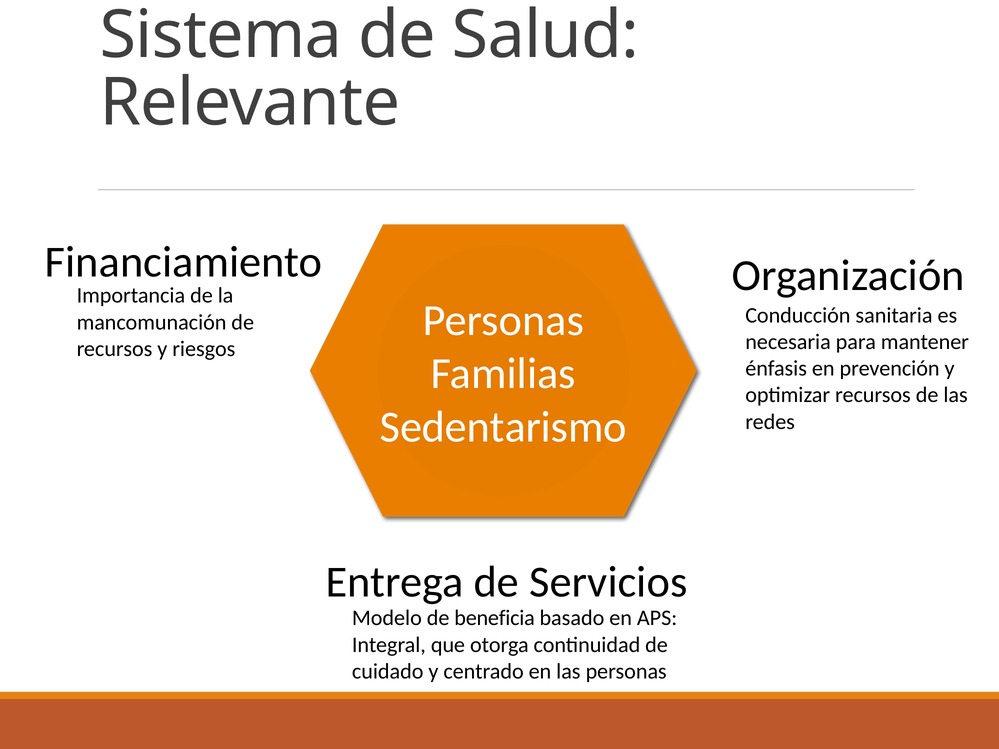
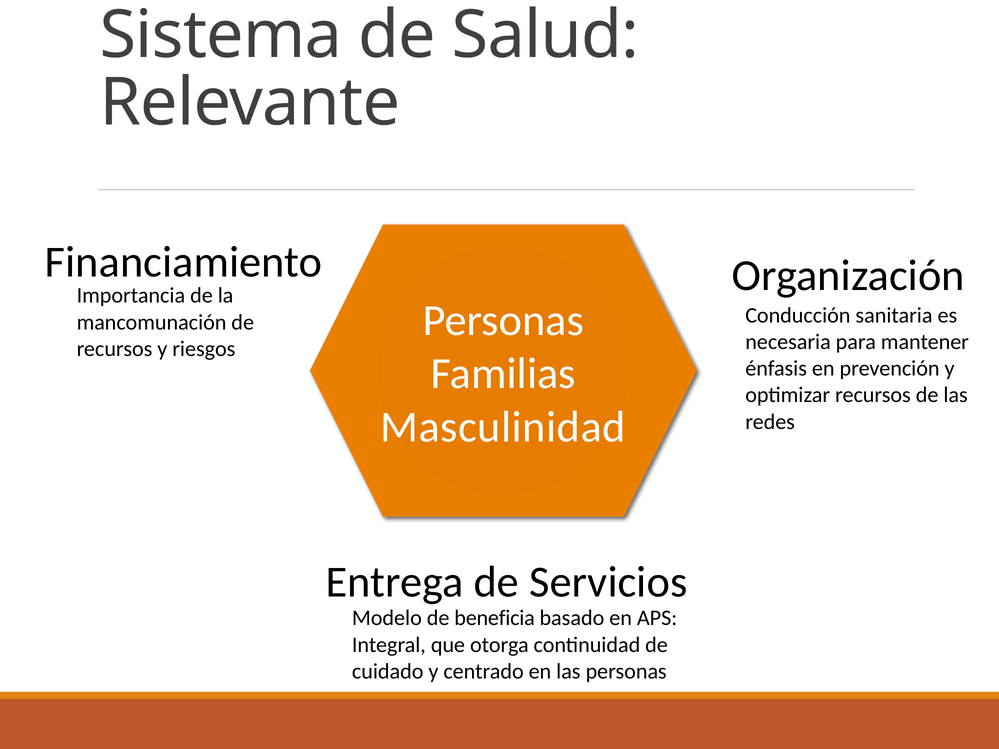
Sedentarismo: Sedentarismo -> Masculinidad (503, 427)
